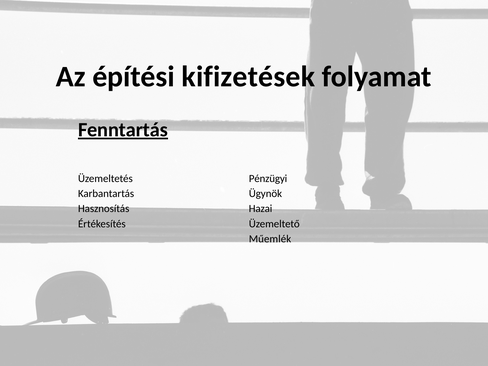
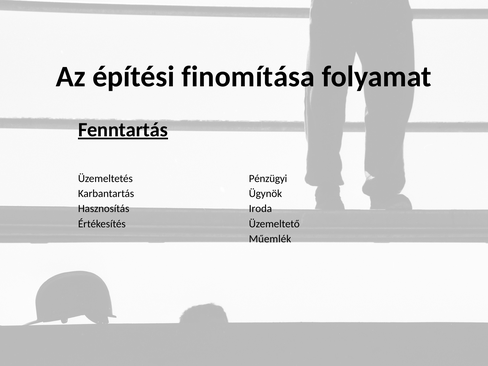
kifizetések: kifizetések -> finomítása (248, 77)
Hazai: Hazai -> Iroda (260, 209)
